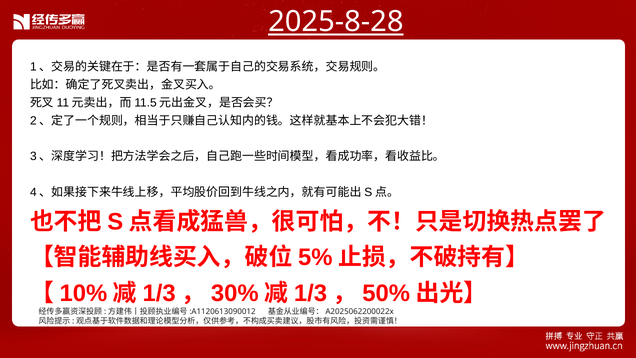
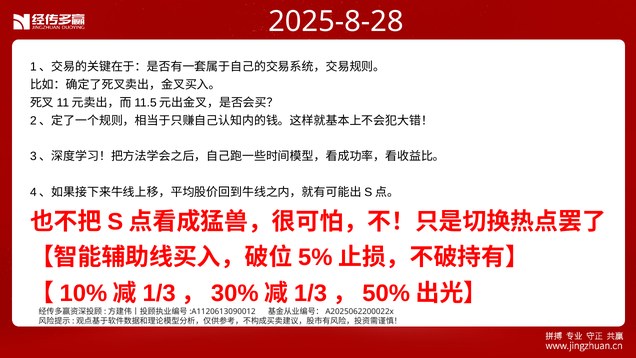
2025-8-28 underline: present -> none (336, 22)
